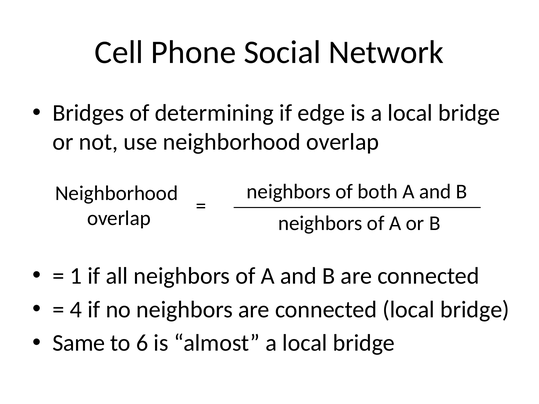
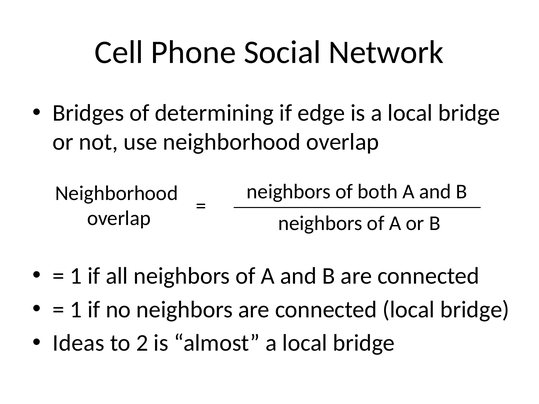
4: 4 -> 1 (76, 310)
Same: Same -> Ideas (79, 343)
6: 6 -> 2 (142, 343)
